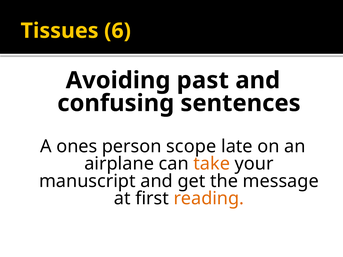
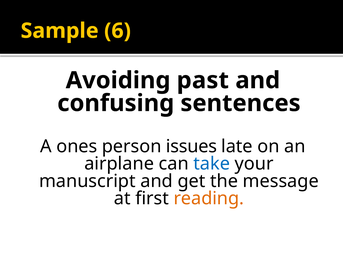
Tissues: Tissues -> Sample (60, 31)
scope: scope -> issues (191, 147)
take colour: orange -> blue (212, 164)
